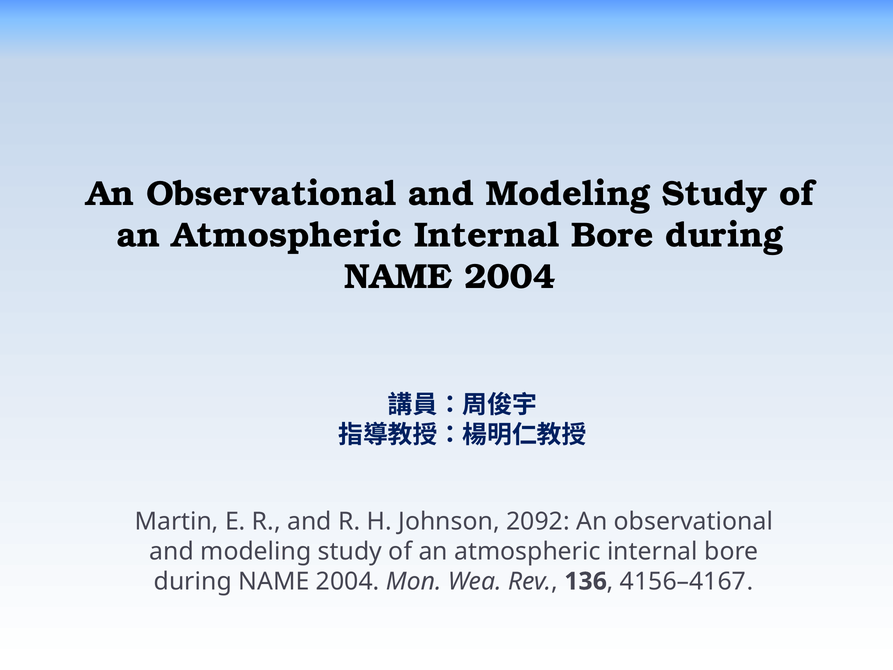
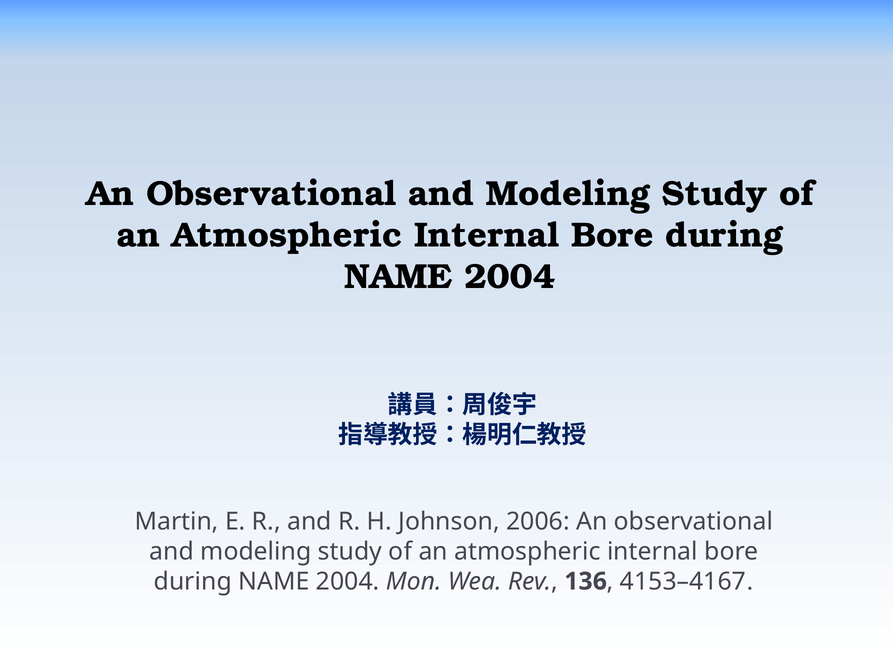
2092: 2092 -> 2006 (538, 522)
4156–4167: 4156–4167 -> 4153–4167 (683, 581)
